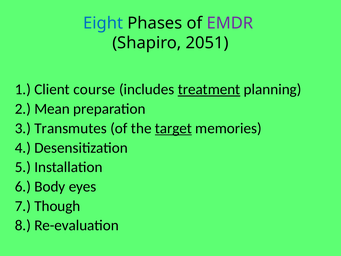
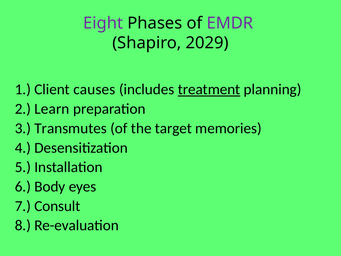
Eight colour: blue -> purple (103, 23)
2051: 2051 -> 2029 (207, 43)
course: course -> causes (94, 89)
Mean: Mean -> Learn (52, 109)
target underline: present -> none (173, 128)
Though: Though -> Consult (57, 206)
